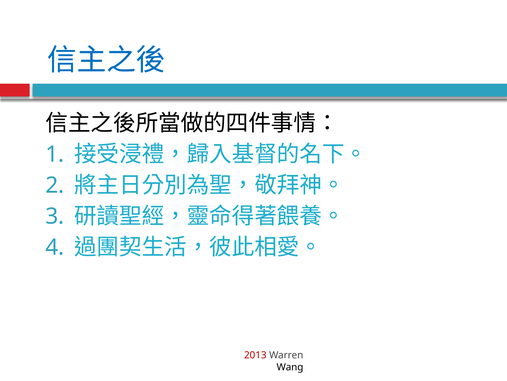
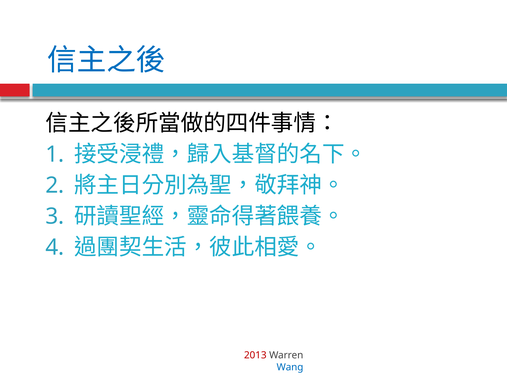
Wang colour: black -> blue (290, 366)
